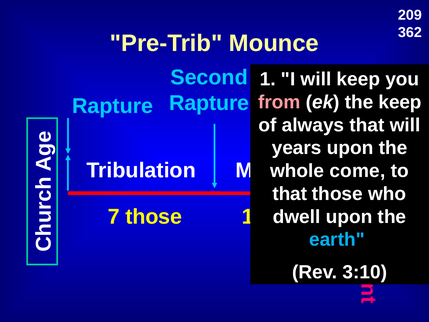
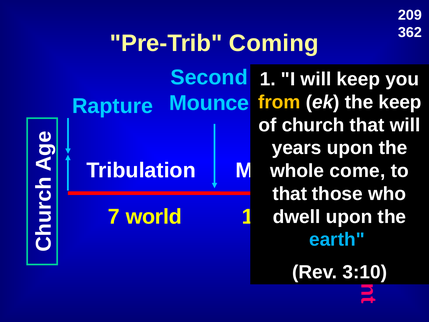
Mounce: Mounce -> Coming (274, 43)
Rapture: Rapture -> Mounce (209, 103)
from colour: pink -> yellow (279, 102)
always: always -> church (313, 125)
7 those: those -> world (154, 217)
